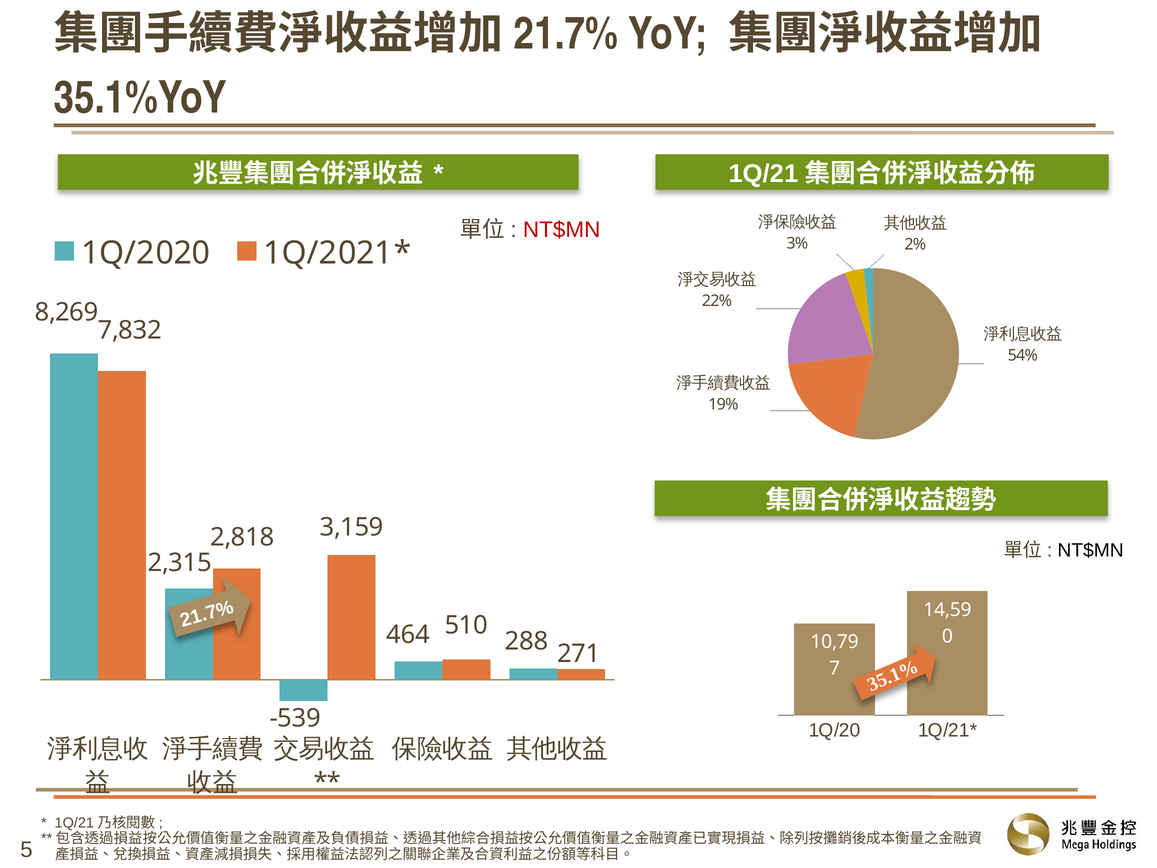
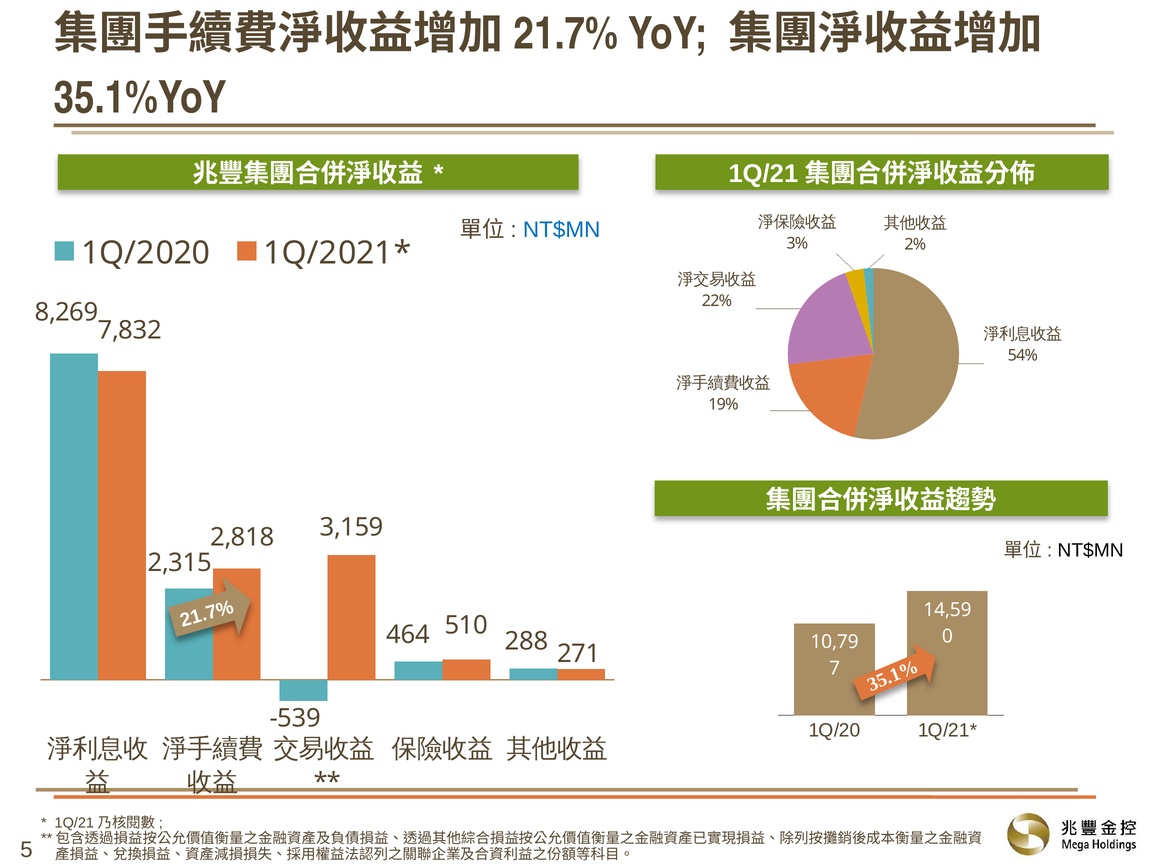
NT$MN colour: red -> blue (562, 230)
